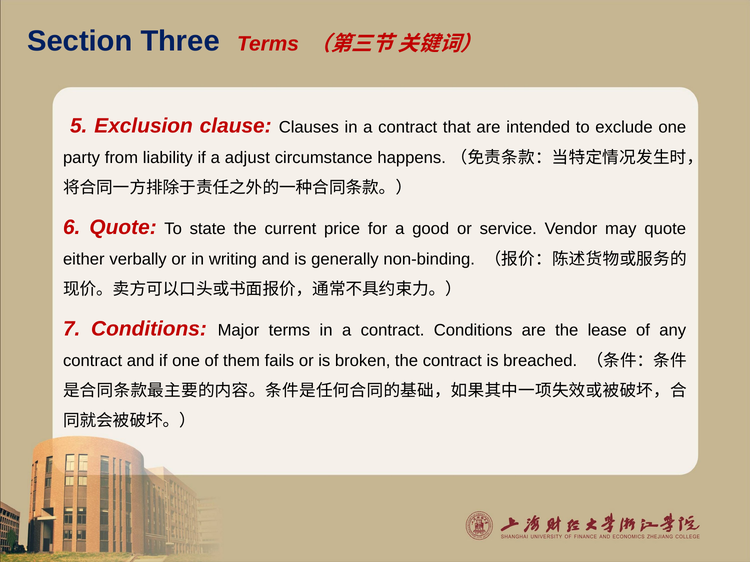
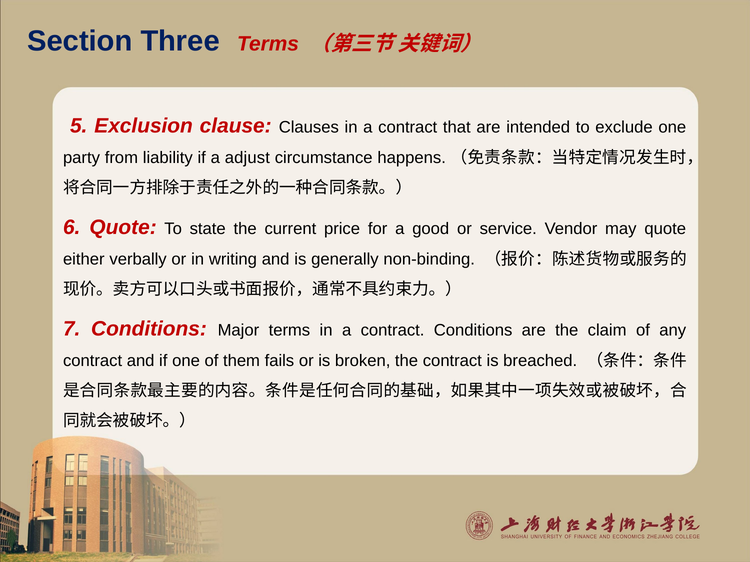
lease: lease -> claim (607, 330)
